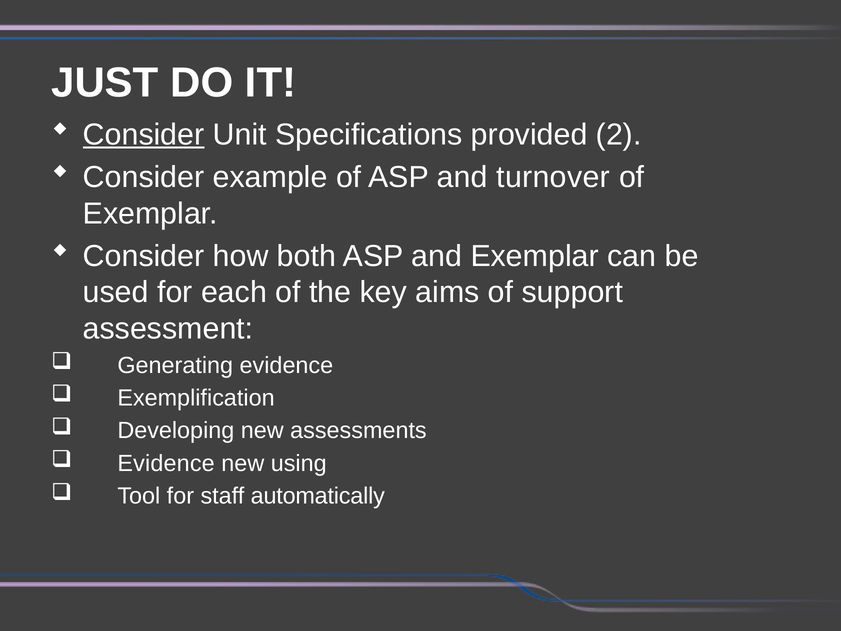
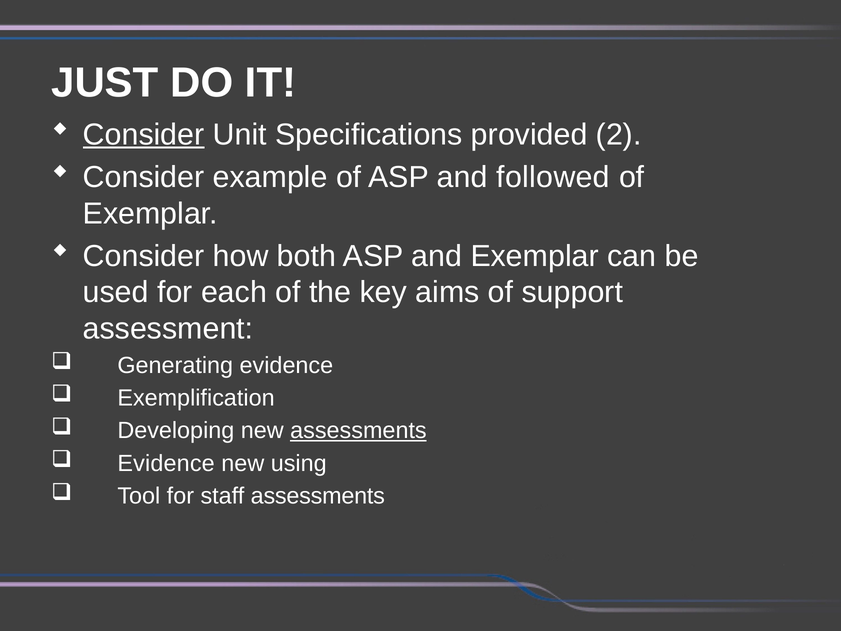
turnover: turnover -> followed (553, 177)
assessments underline: none -> present (358, 431)
staff automatically: automatically -> assessments (318, 496)
